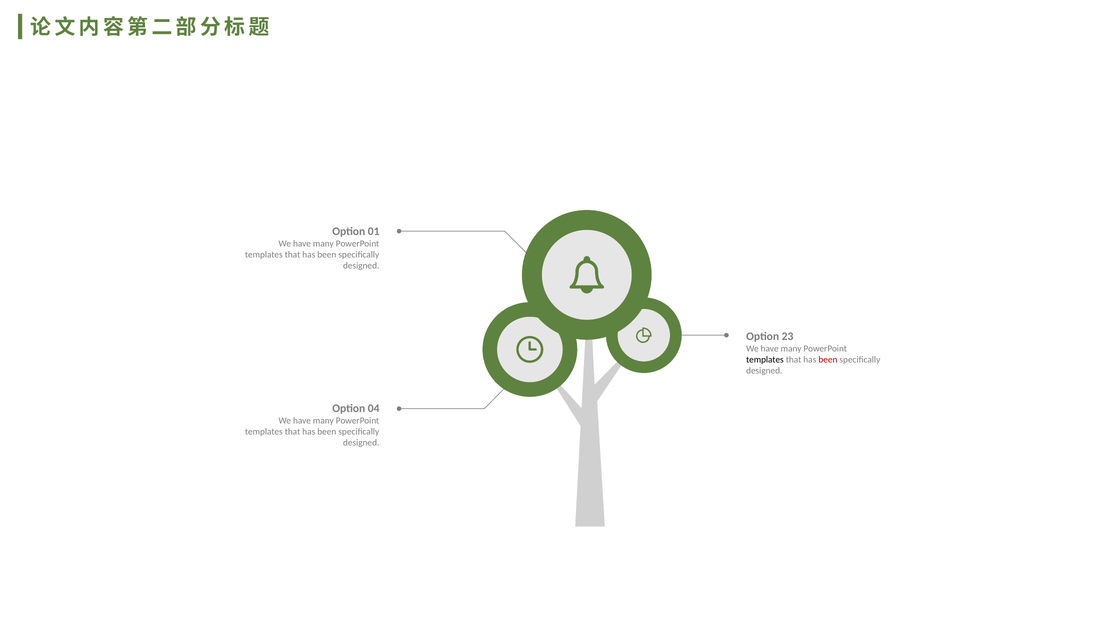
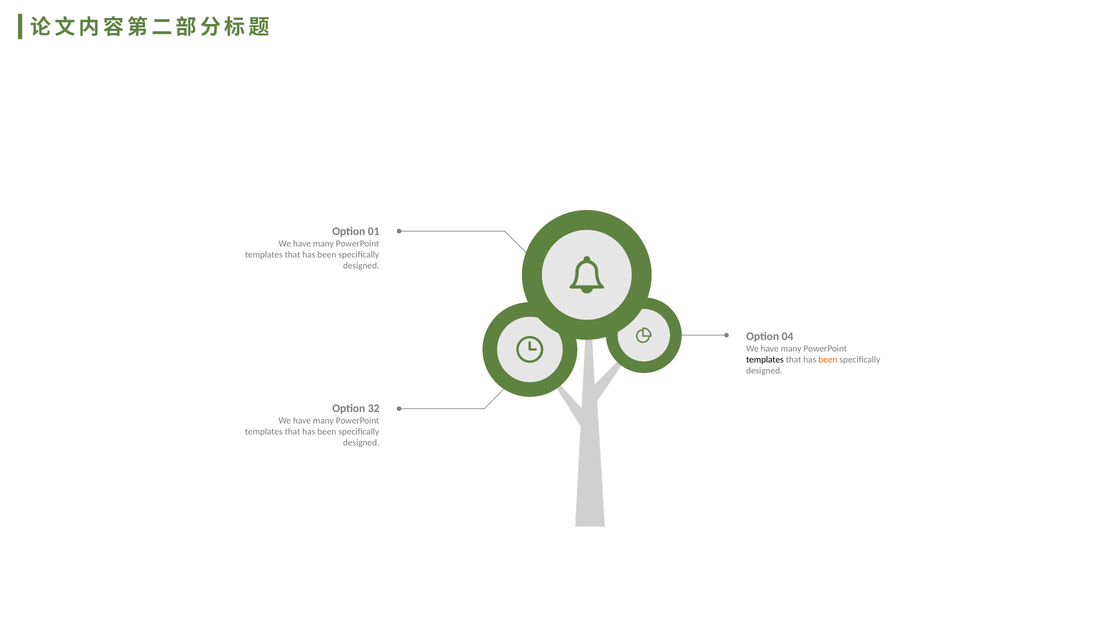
23: 23 -> 04 (788, 336)
been colour: red -> orange (828, 360)
04: 04 -> 32 (374, 408)
